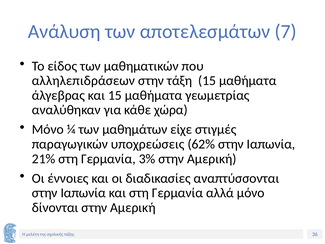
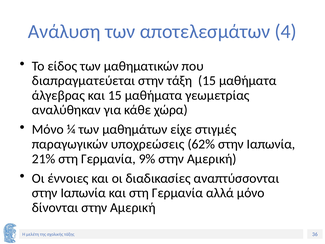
7: 7 -> 4 (286, 31)
αλληλεπιδράσεων: αλληλεπιδράσεων -> διαπραγματεύεται (84, 81)
3%: 3% -> 9% (147, 159)
